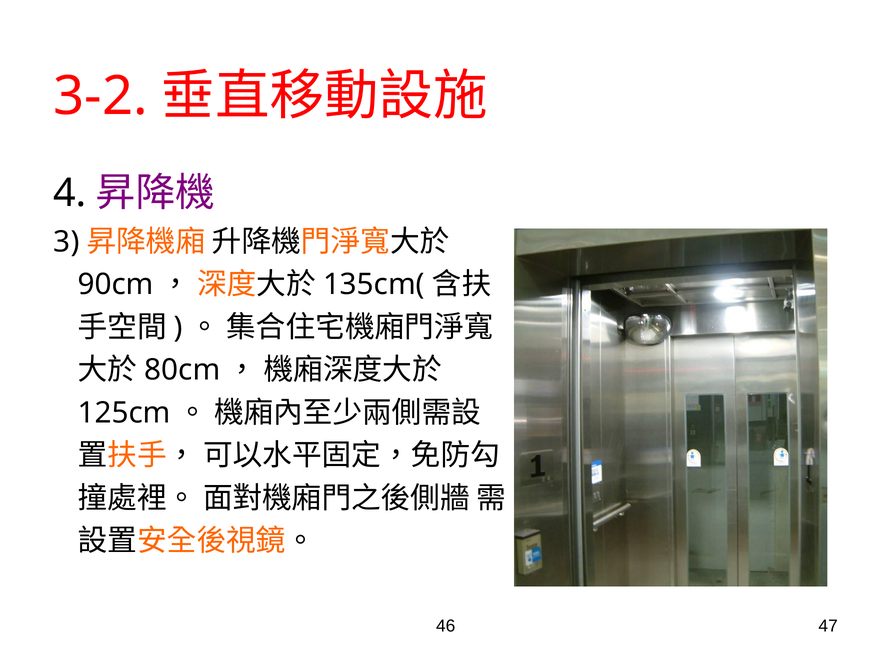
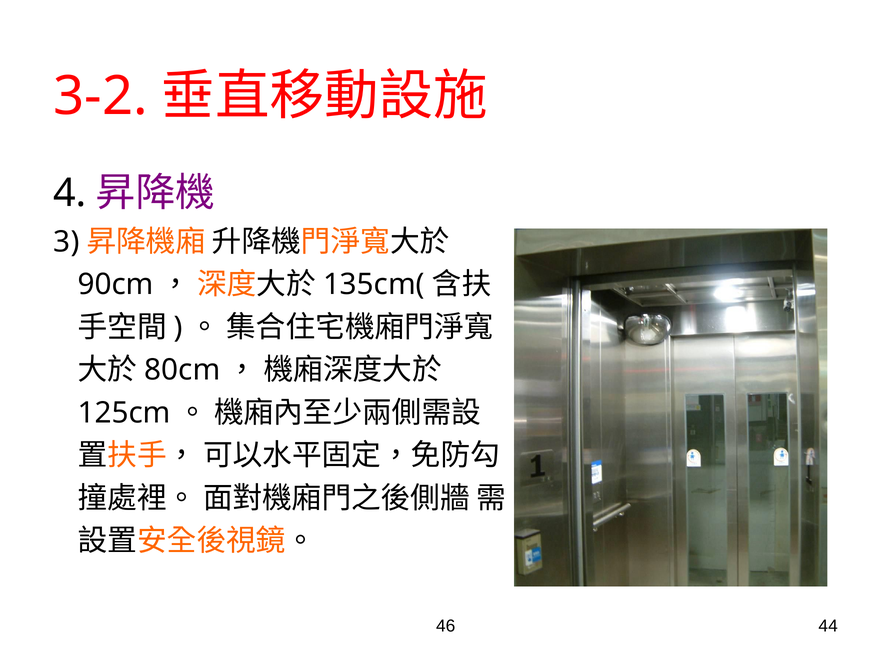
47: 47 -> 44 (828, 626)
